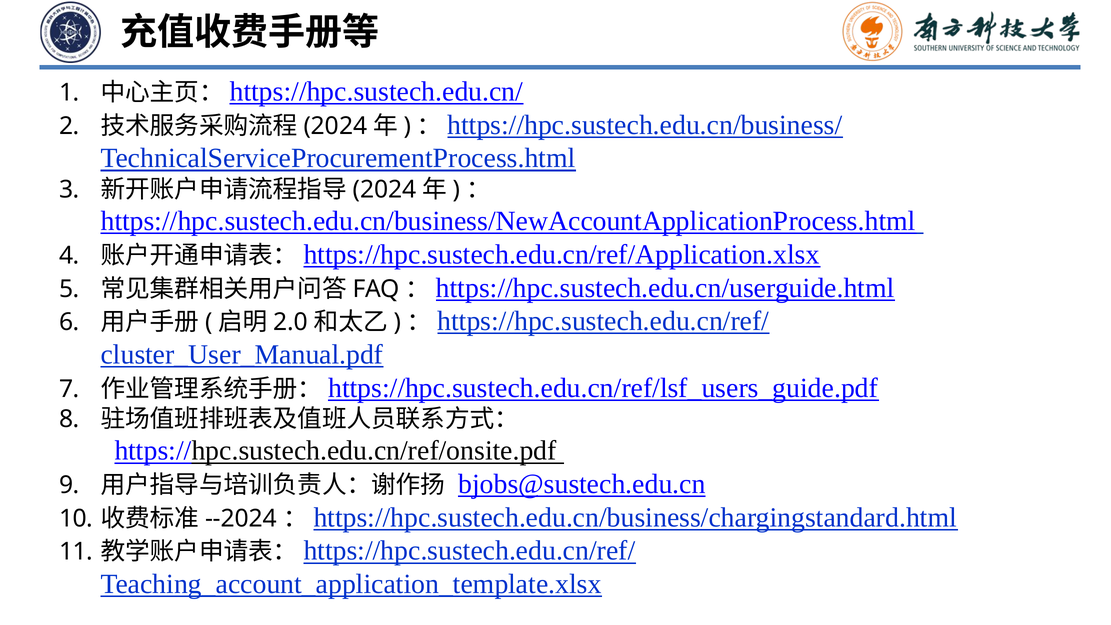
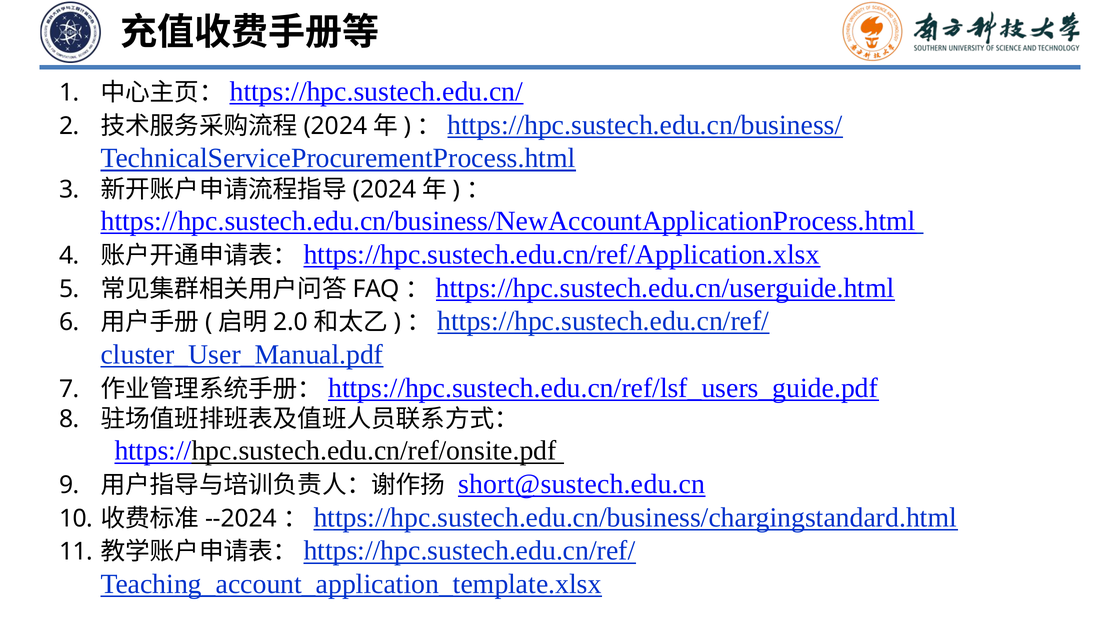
bjobs@sustech.edu.cn: bjobs@sustech.edu.cn -> short@sustech.edu.cn (582, 484)
